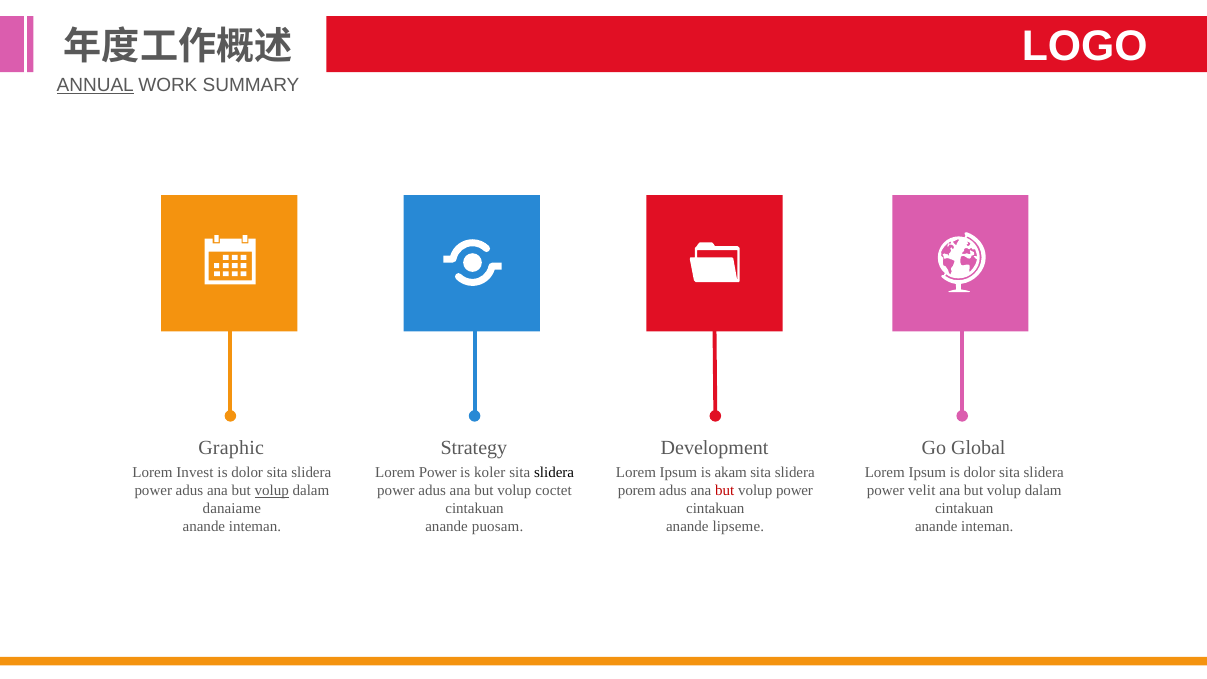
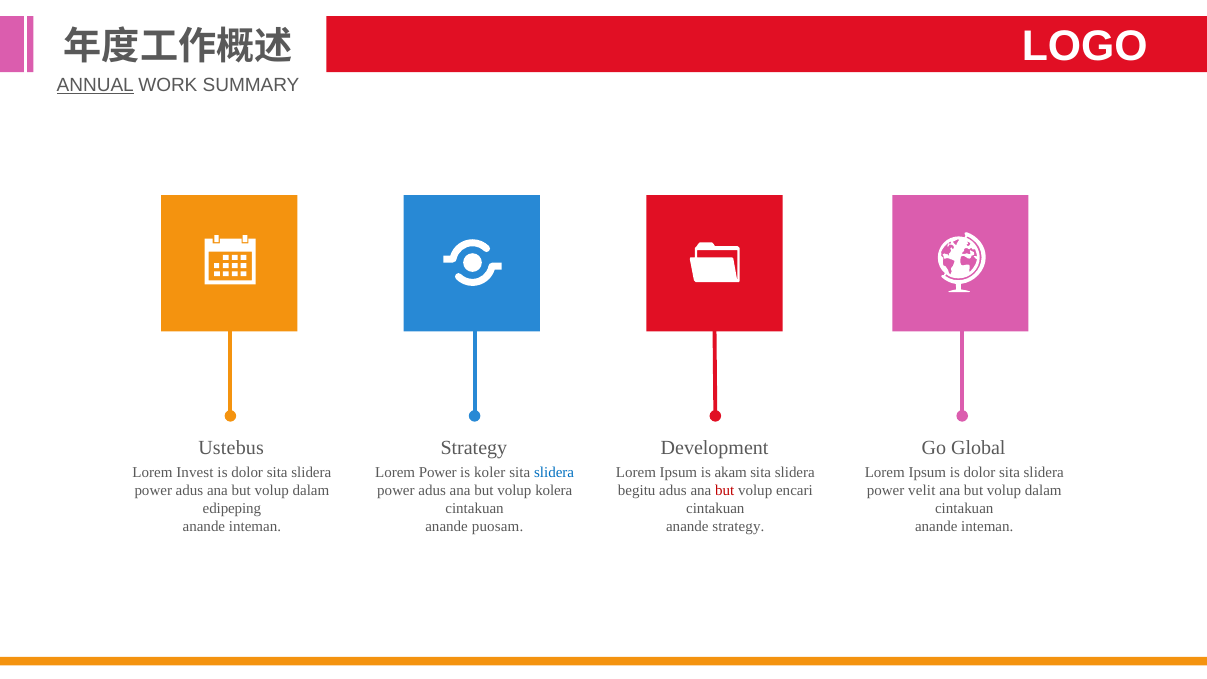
Graphic: Graphic -> Ustebus (231, 448)
slidera colour: black -> blue (554, 473)
volup underline: present -> none (272, 491)
coctet: coctet -> kolera (554, 491)
porem: porem -> begitu (637, 491)
volup power: power -> encari (794, 491)
danaiame: danaiame -> edipeping (232, 509)
anande lipseme: lipseme -> strategy (738, 527)
